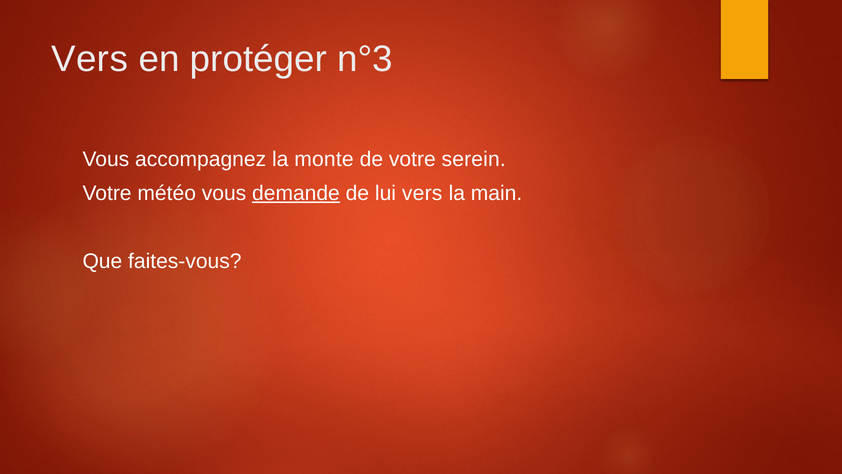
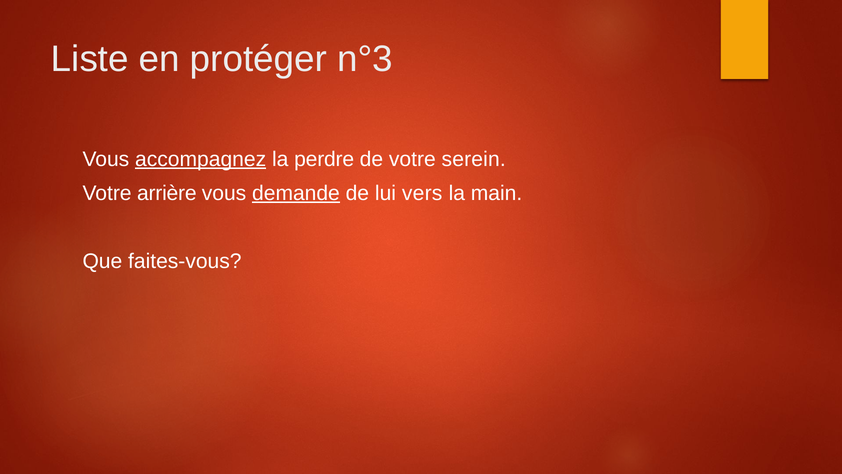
Vers: Vers -> Liste (90, 59)
accompagnez underline: none -> present (201, 159)
monte: monte -> perdre (324, 159)
météo: météo -> arrière (167, 193)
